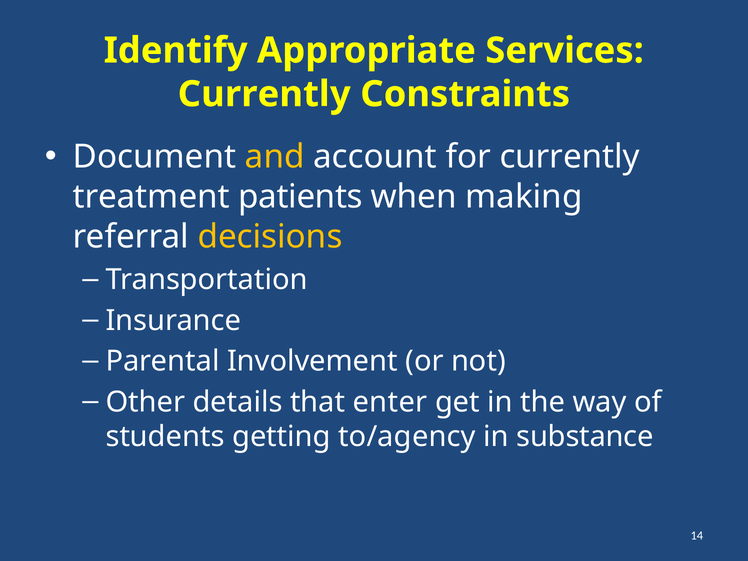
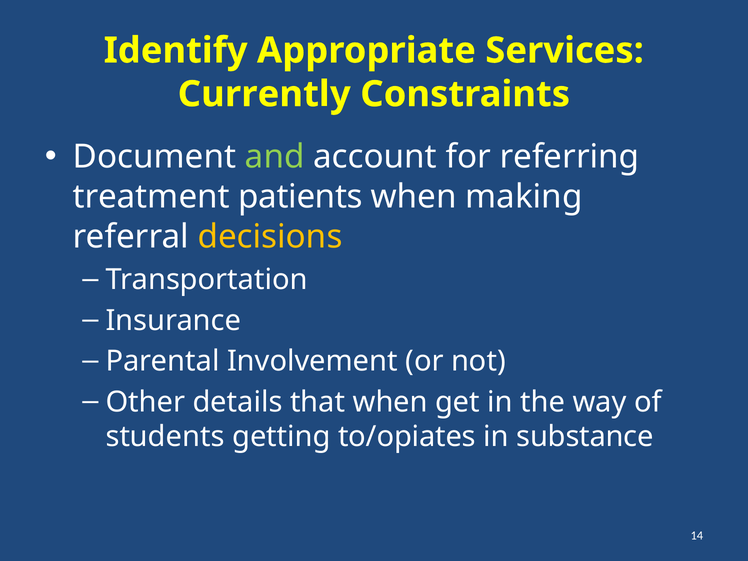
and colour: yellow -> light green (275, 157)
for currently: currently -> referring (569, 157)
that enter: enter -> when (390, 402)
to/agency: to/agency -> to/opiates (407, 437)
